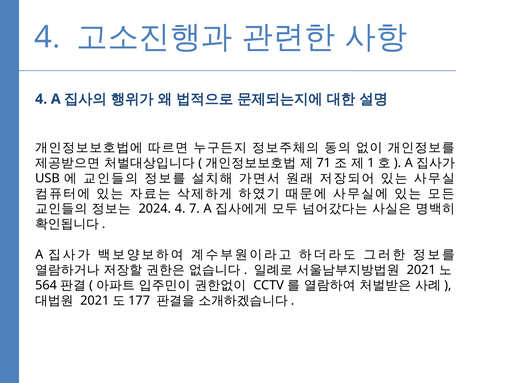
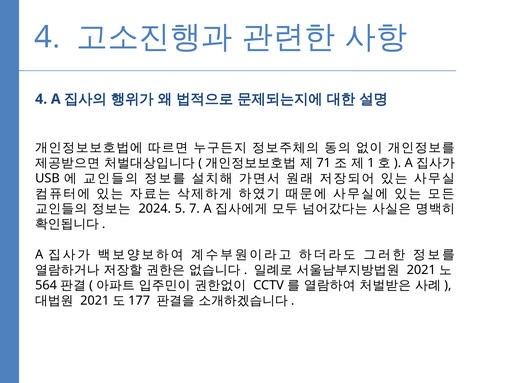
2024 4: 4 -> 5 (180, 209)
